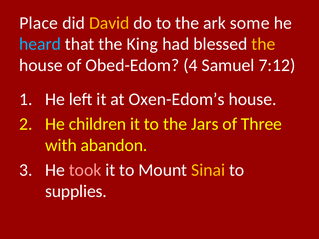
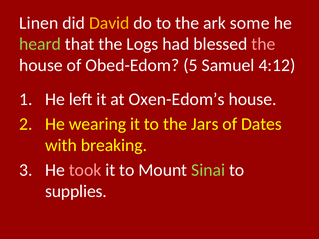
Place: Place -> Linen (39, 23)
heard colour: light blue -> light green (40, 44)
King: King -> Logs (142, 44)
the colour: yellow -> pink (263, 44)
4: 4 -> 5 (190, 65)
7:12: 7:12 -> 4:12 (277, 65)
children: children -> wearing (97, 124)
Three: Three -> Dates (261, 124)
abandon: abandon -> breaking (114, 145)
Sinai colour: yellow -> light green (208, 170)
